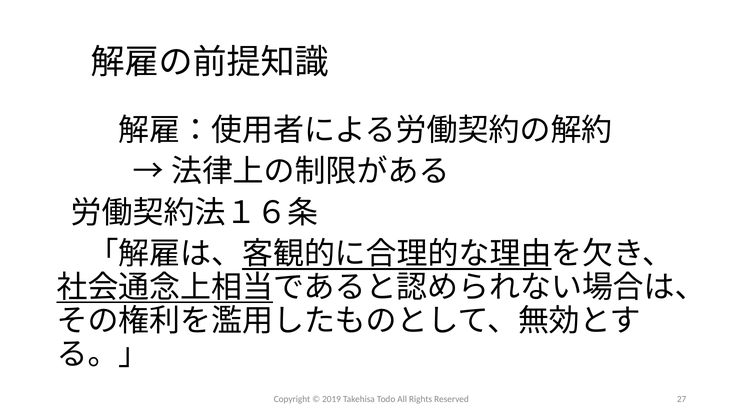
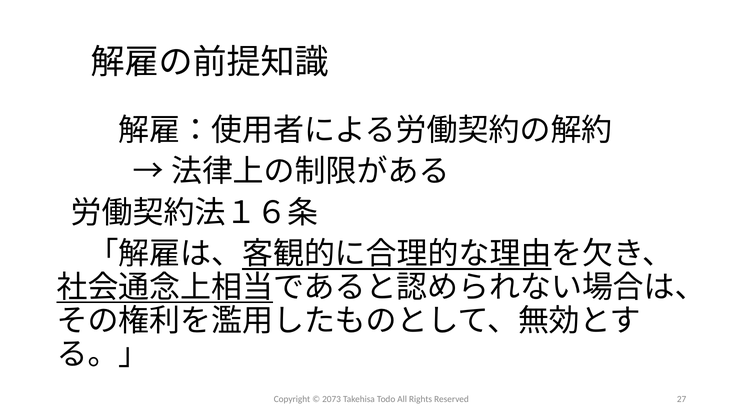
2019: 2019 -> 2073 (332, 399)
